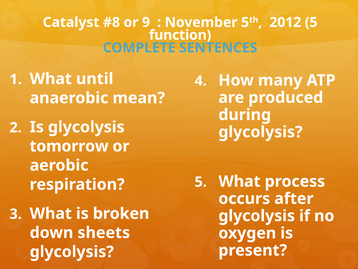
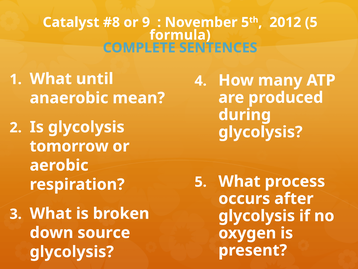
function: function -> formula (180, 35)
sheets: sheets -> source (104, 232)
